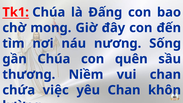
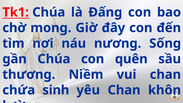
việc: việc -> sinh (56, 90)
